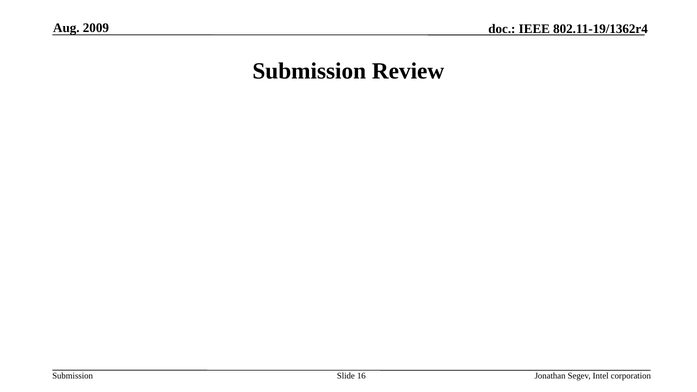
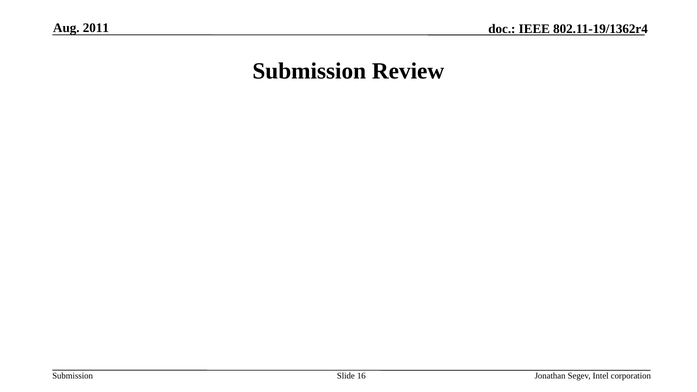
2009: 2009 -> 2011 (96, 28)
